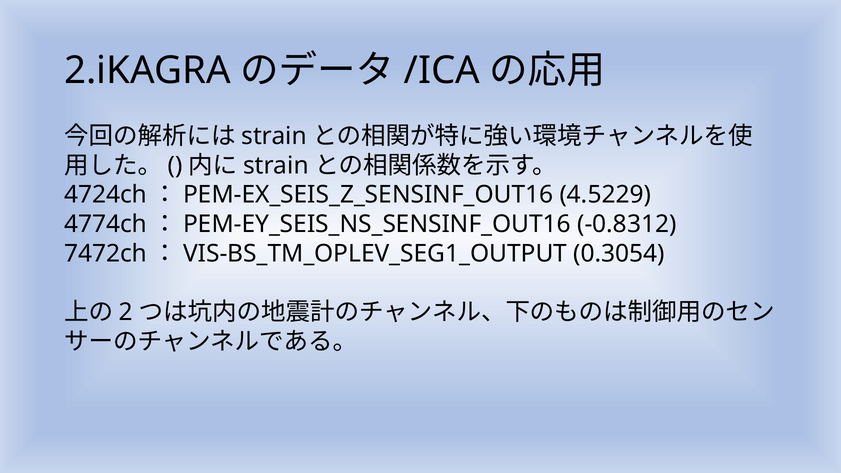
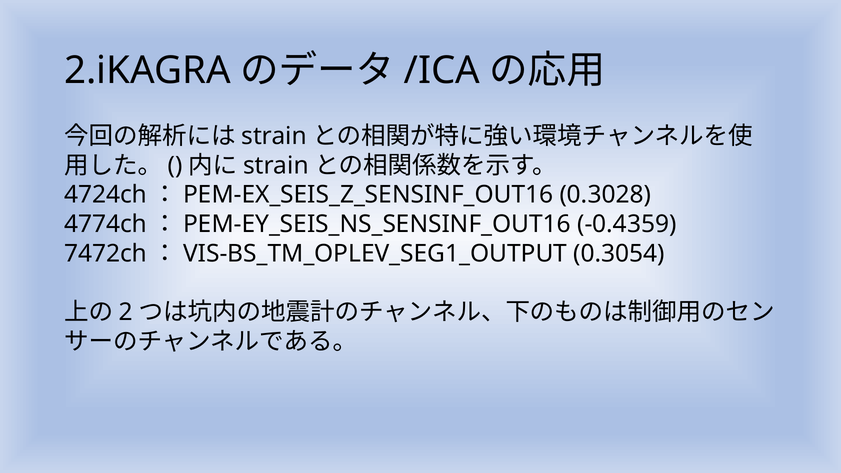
4.5229: 4.5229 -> 0.3028 (605, 195)
-0.8312: -0.8312 -> -0.4359 (627, 224)
